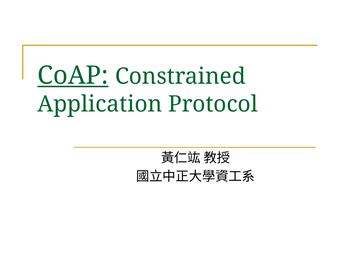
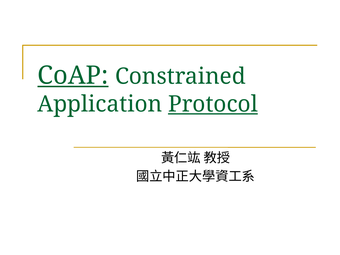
Protocol underline: none -> present (213, 104)
